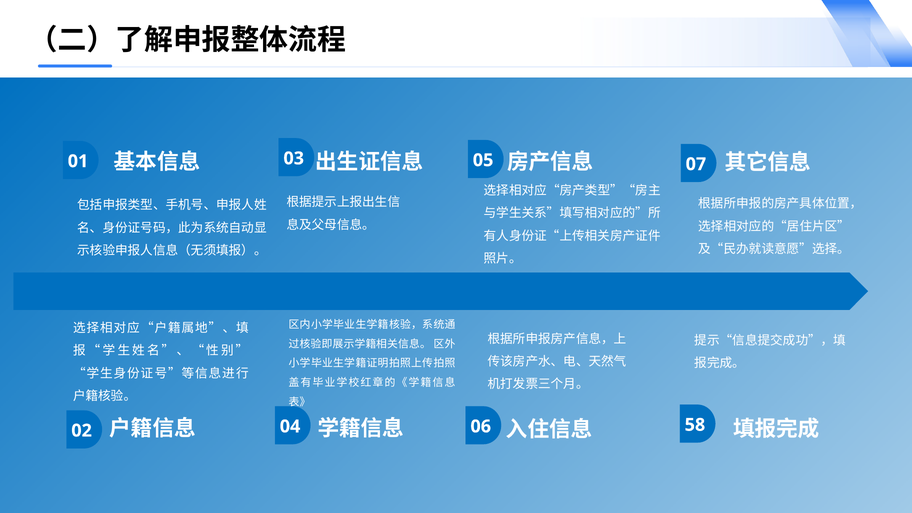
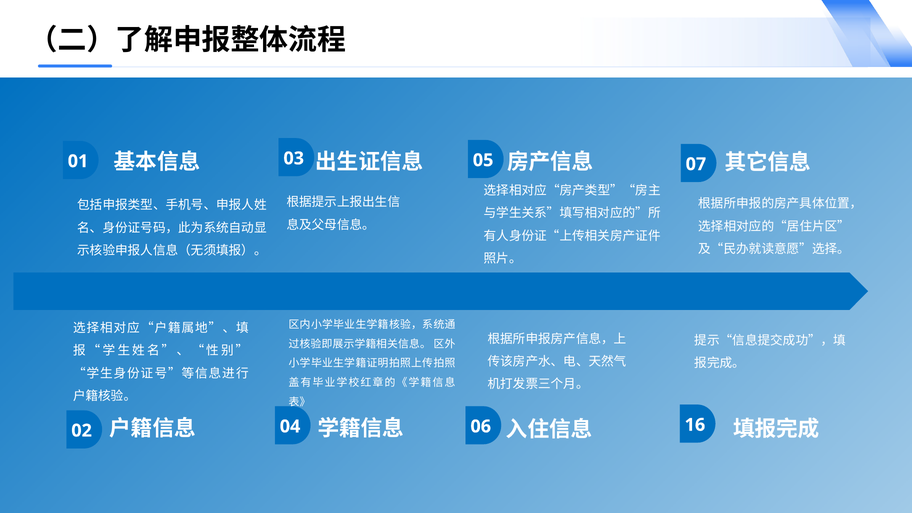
58: 58 -> 16 (695, 425)
